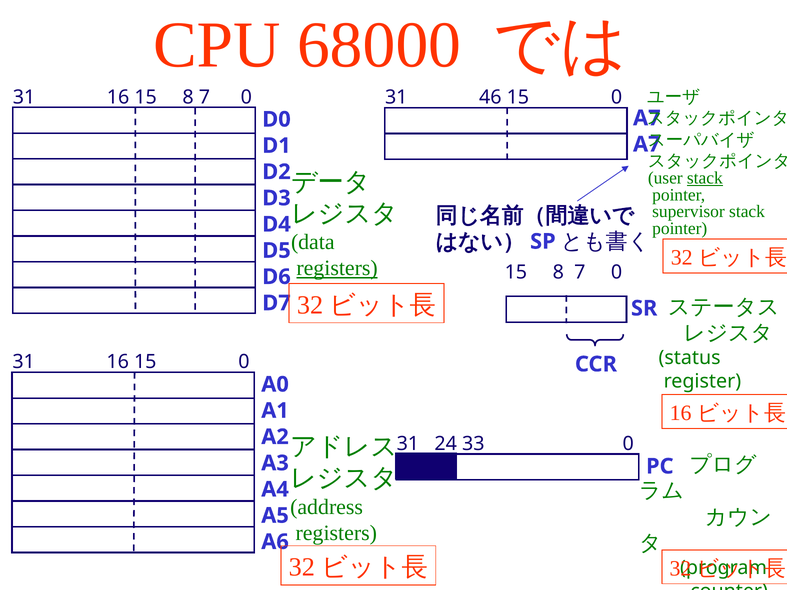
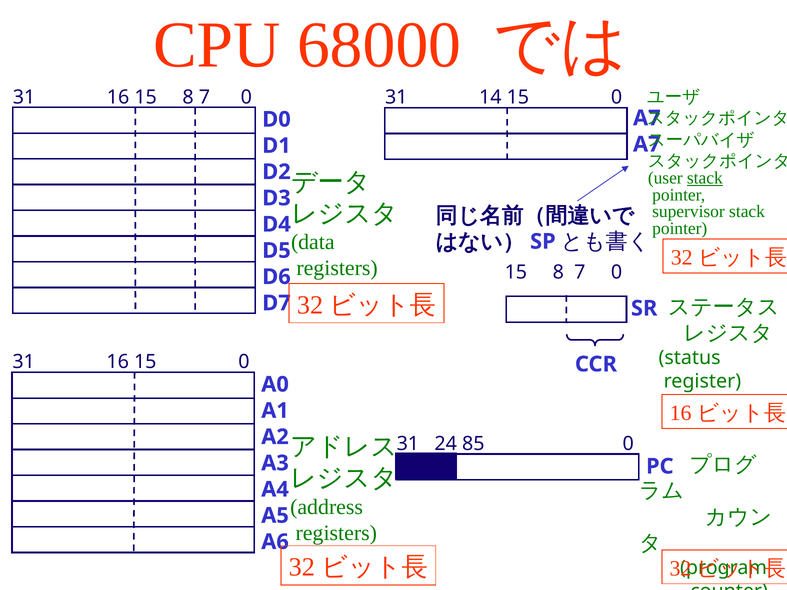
46: 46 -> 14 (490, 97)
registers underline: present -> none (337, 268)
33: 33 -> 85 (473, 444)
